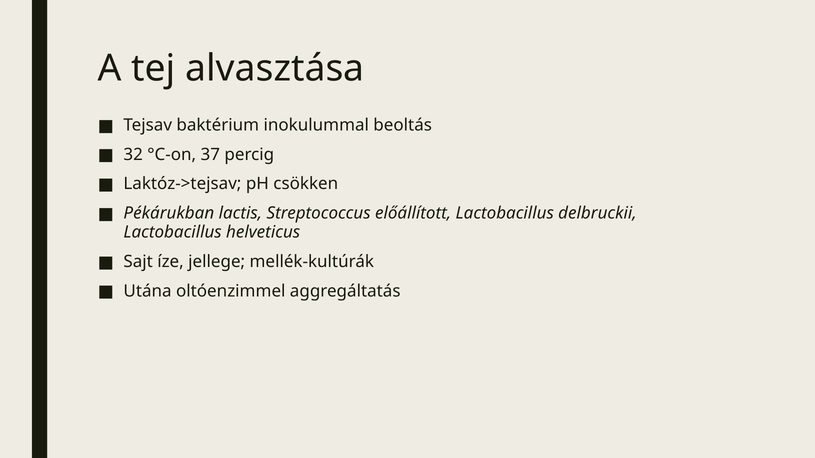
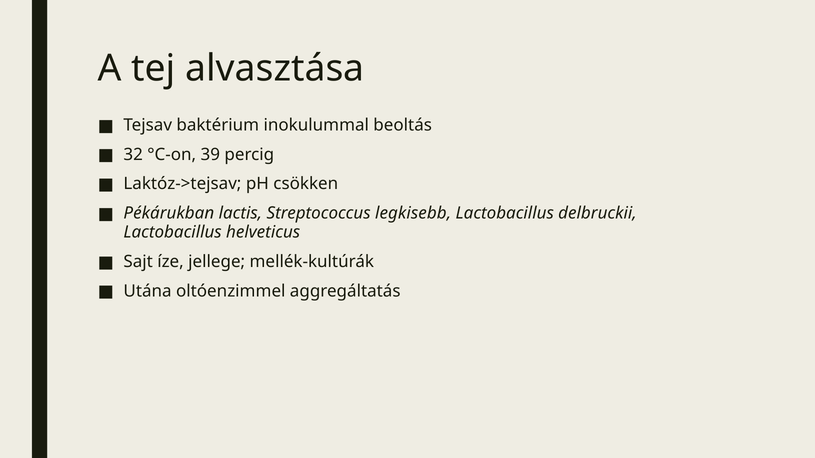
37: 37 -> 39 (210, 155)
előállított: előállított -> legkisebb (413, 213)
